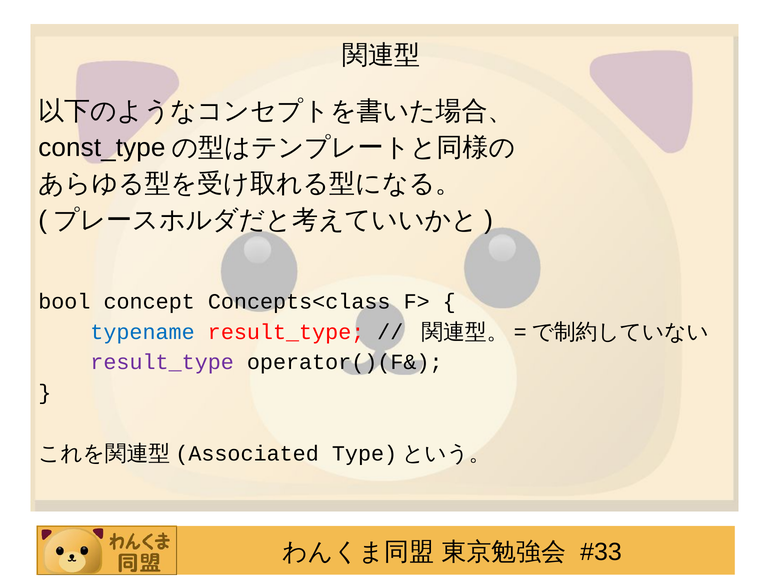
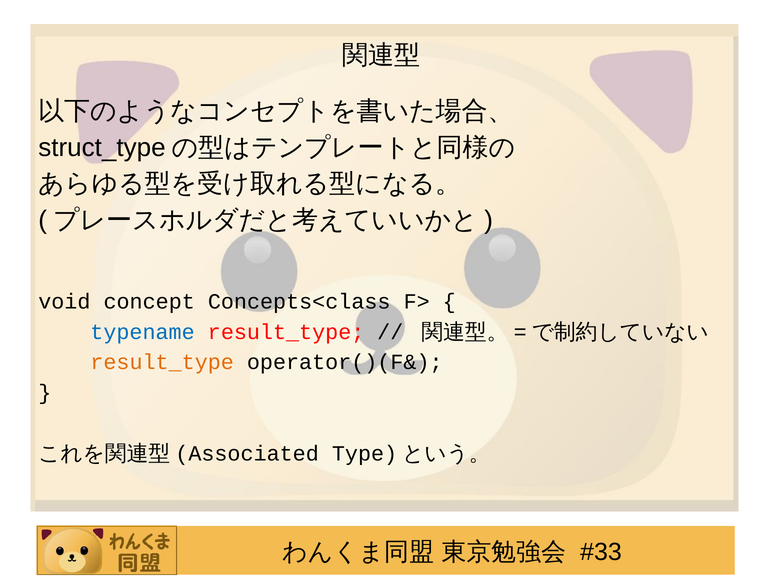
const_type: const_type -> struct_type (102, 148)
bool: bool -> void (64, 302)
result_type colour: purple -> orange (162, 363)
